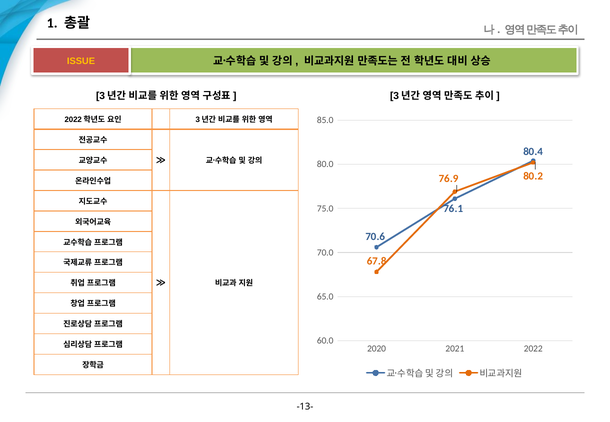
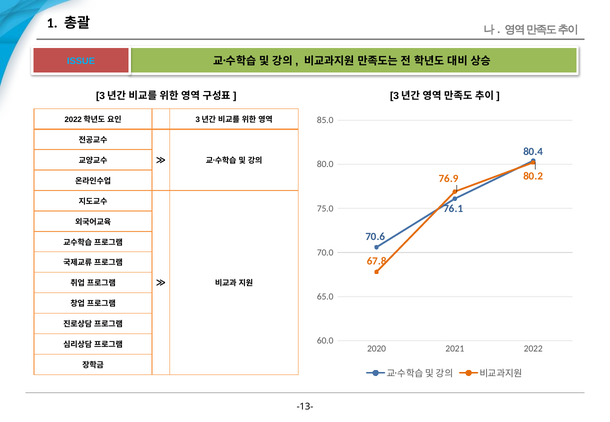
ISSUE colour: yellow -> light blue (81, 61)
